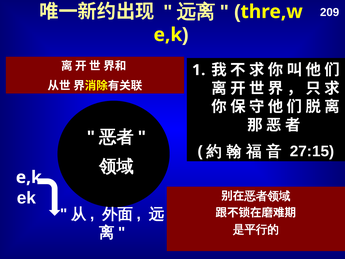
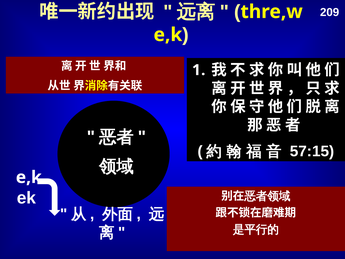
27:15: 27:15 -> 57:15 (312, 151)
